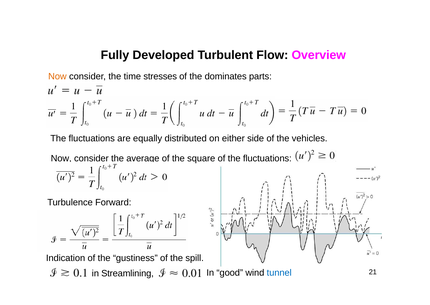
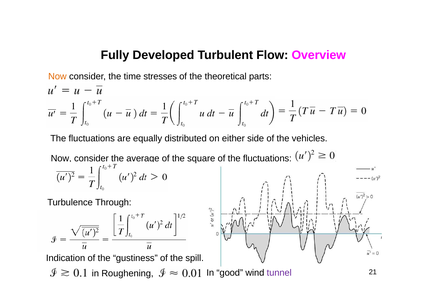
dominates: dominates -> theoretical (226, 76)
Forward: Forward -> Through (113, 202)
Streamlining: Streamlining -> Roughening (127, 273)
tunnel colour: blue -> purple (279, 272)
